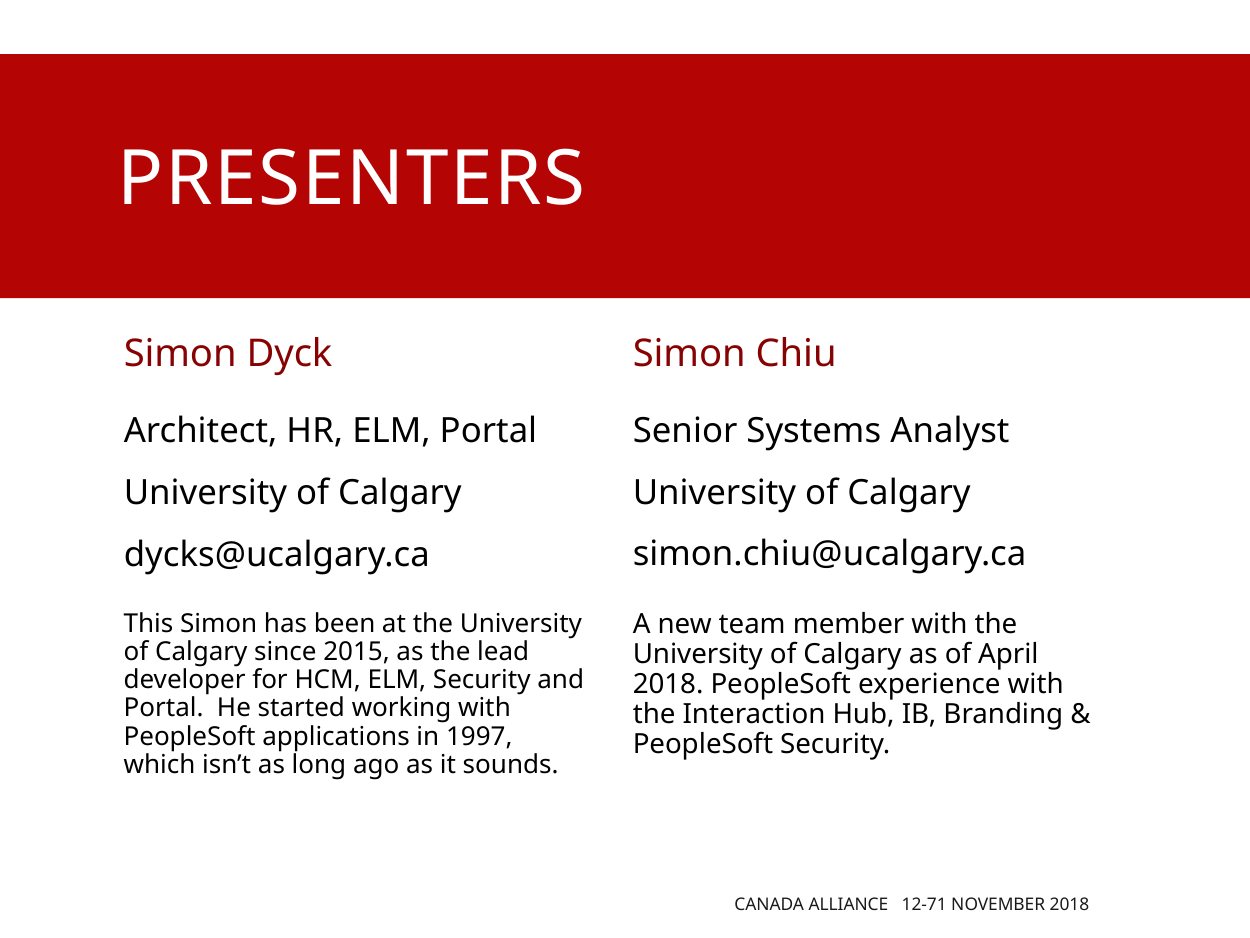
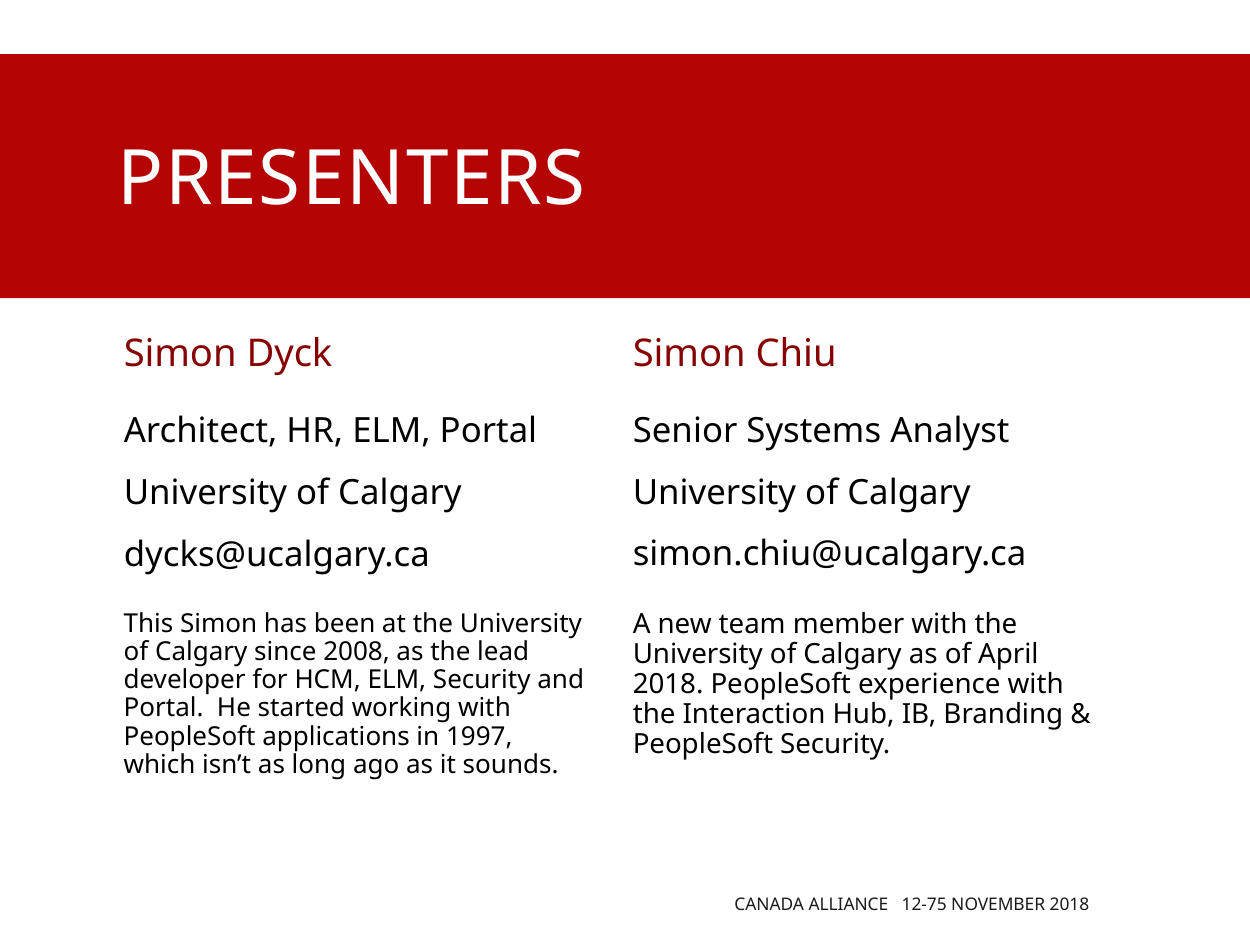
2015: 2015 -> 2008 (357, 652)
12-71: 12-71 -> 12-75 (924, 904)
